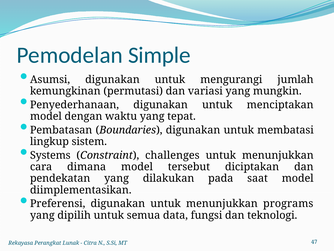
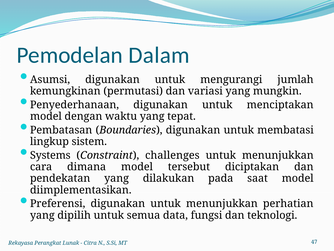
Simple: Simple -> Dalam (159, 55)
programs: programs -> perhatian (288, 203)
